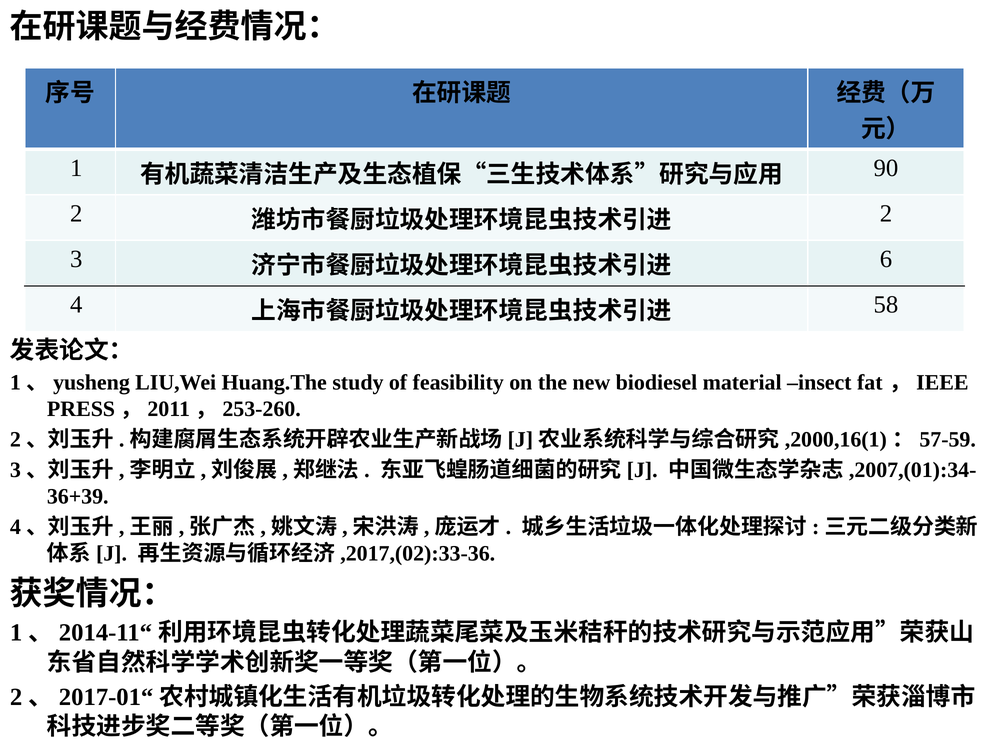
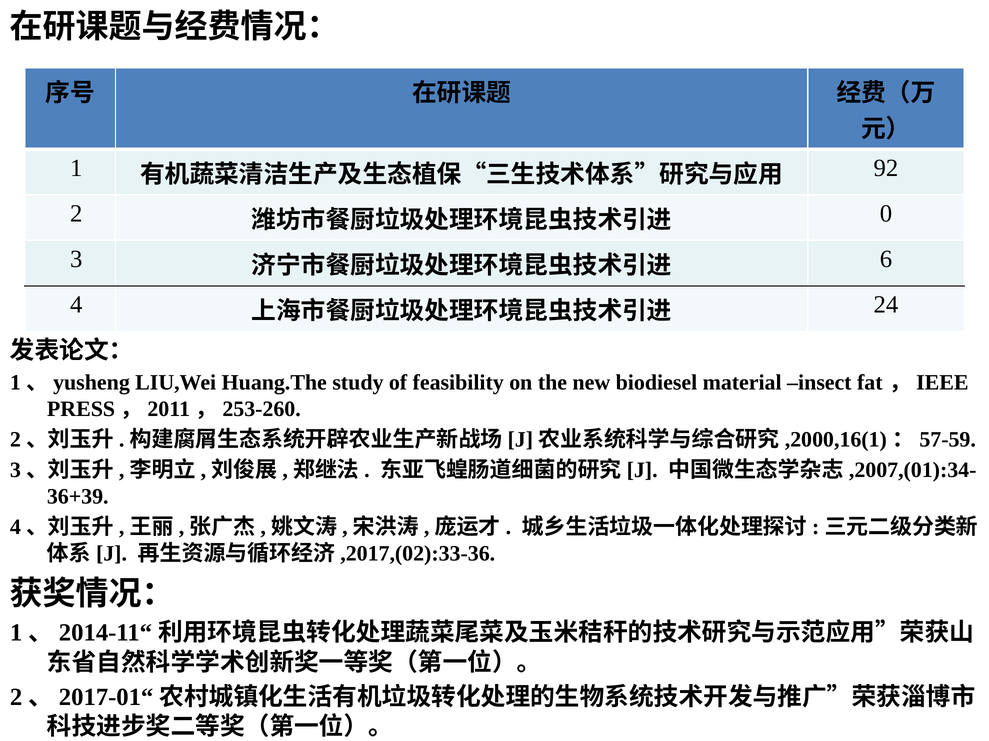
90: 90 -> 92 (886, 168)
2: 2 -> 0 (886, 214)
58: 58 -> 24 (886, 305)
